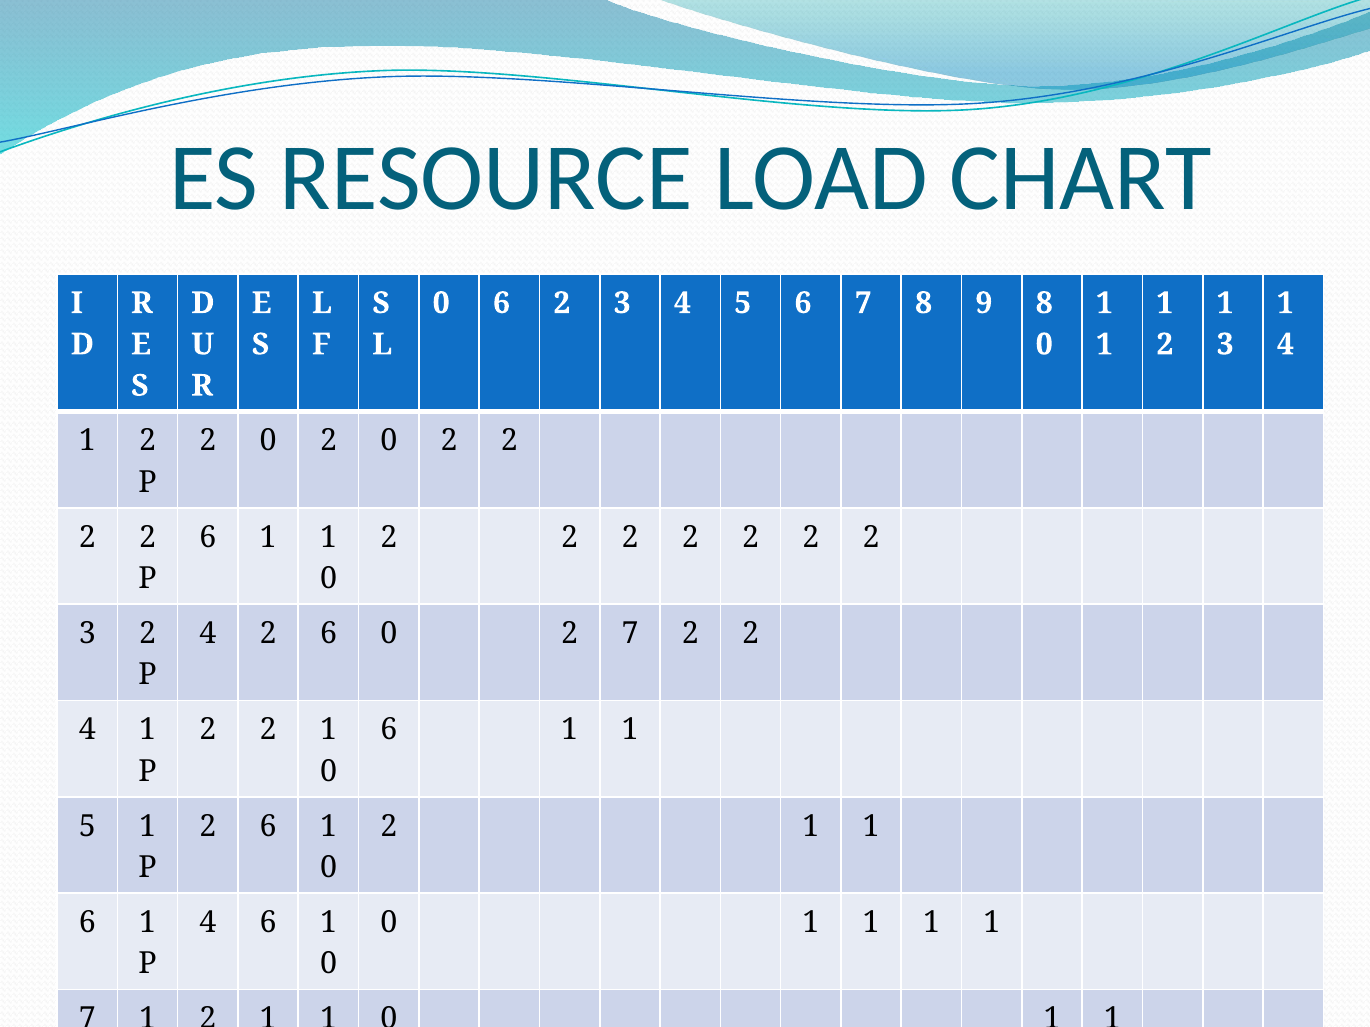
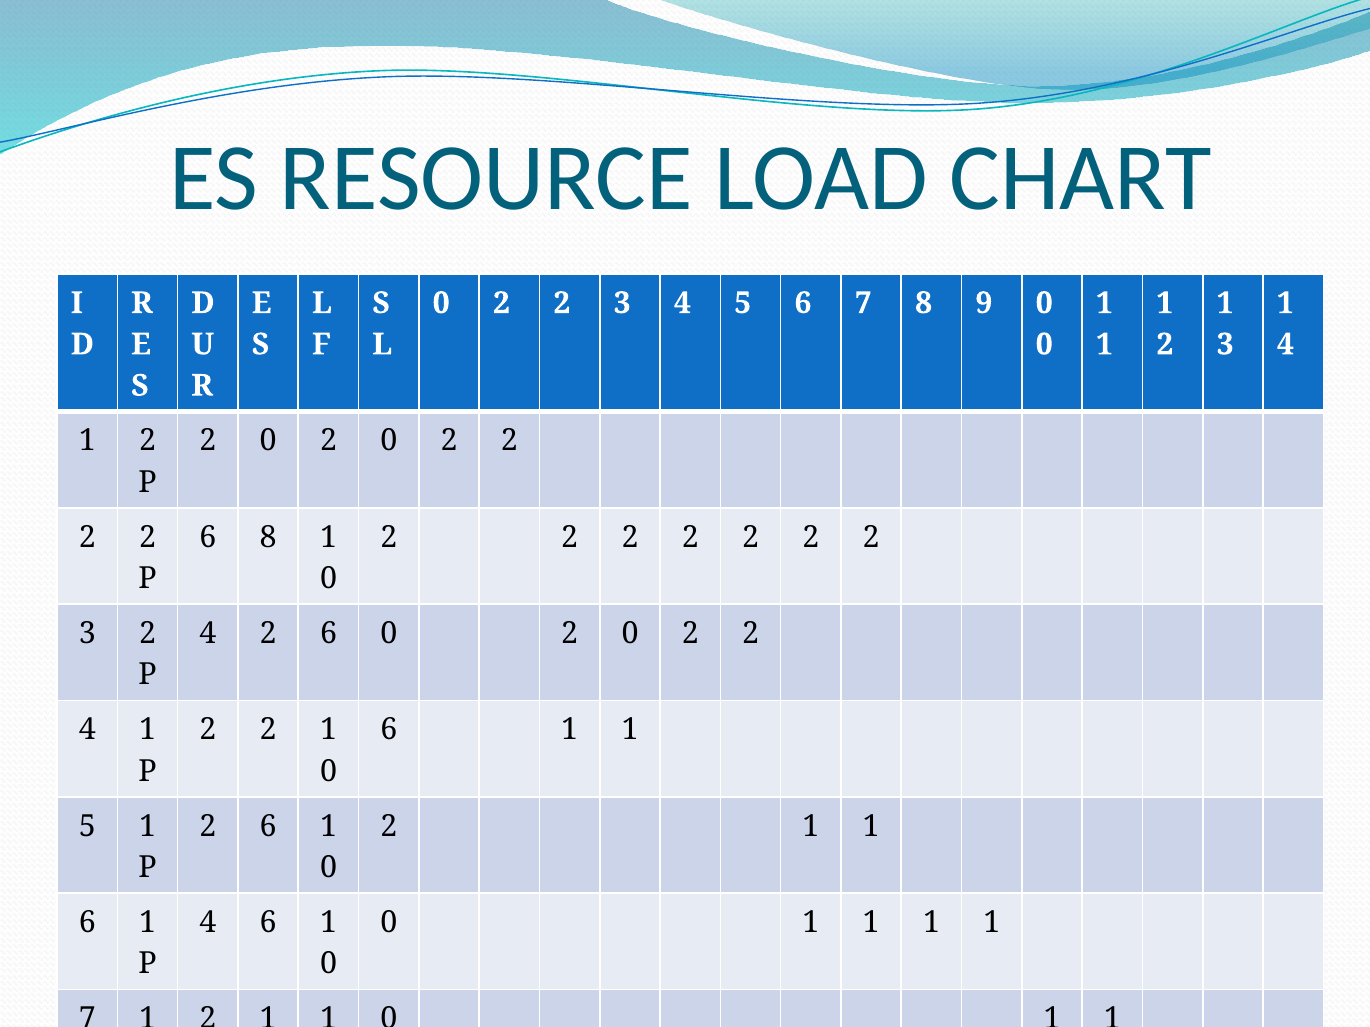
6: 6 -> 2 (501, 303)
9 8: 8 -> 0 (1044, 303)
1: 1 -> 8 (268, 537)
6 0 2 7: 7 -> 0 (630, 634)
